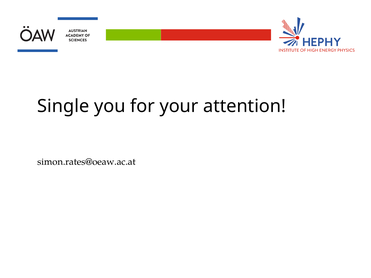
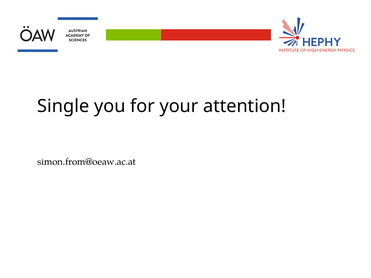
simon.rates@oeaw.ac.at: simon.rates@oeaw.ac.at -> simon.from@oeaw.ac.at (87, 162)
